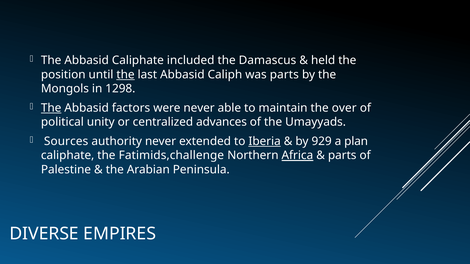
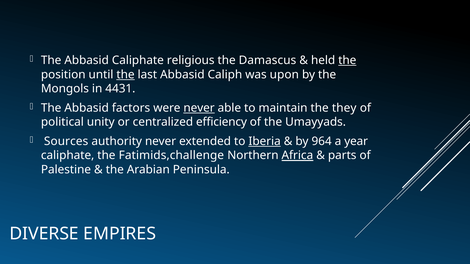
included: included -> religious (191, 60)
the underline: none -> present (347, 60)
was parts: parts -> upon (284, 75)
1298: 1298 -> 4431 (120, 89)
The underline: present -> none (51, 108)
never underline: none -> present (199, 108)
over: over -> they (344, 108)
advances: advances -> efficiency (222, 122)
929: 929 -> 964 (322, 142)
plan: plan -> year (356, 142)
